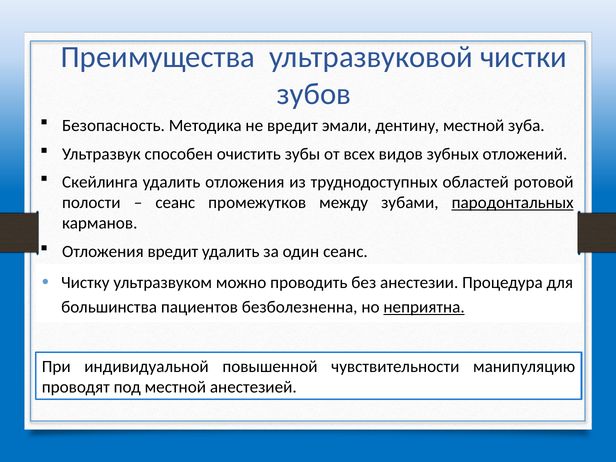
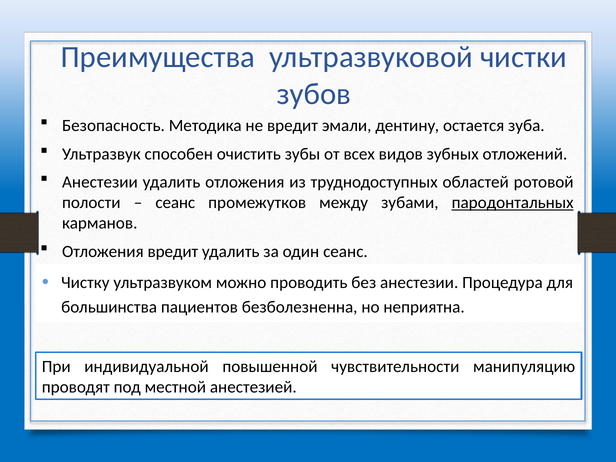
дентину местной: местной -> остается (474, 126)
Скейлинга: Скейлинга -> Анестезии (100, 182)
неприятна underline: present -> none (424, 307)
